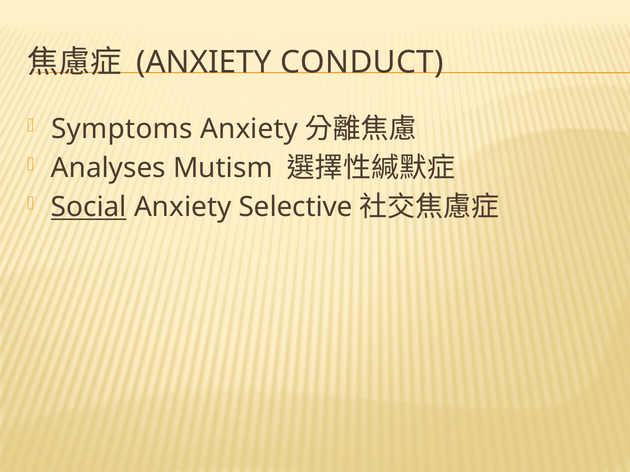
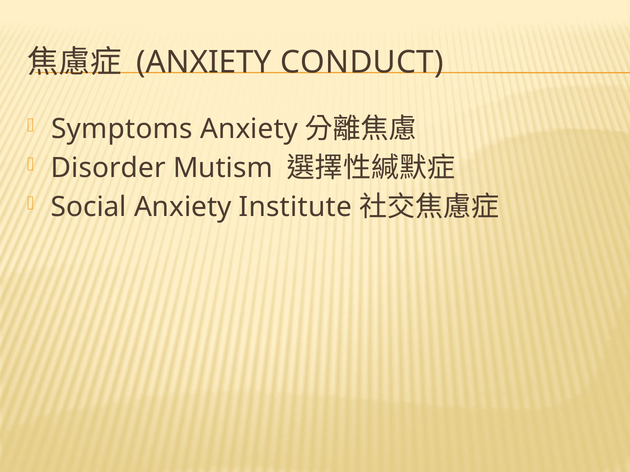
Analyses: Analyses -> Disorder (108, 168)
Social underline: present -> none (89, 207)
Selective: Selective -> Institute (295, 207)
